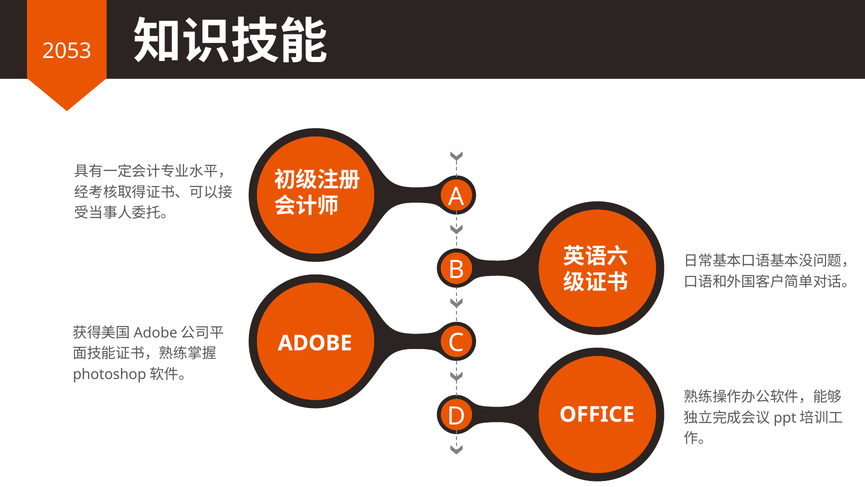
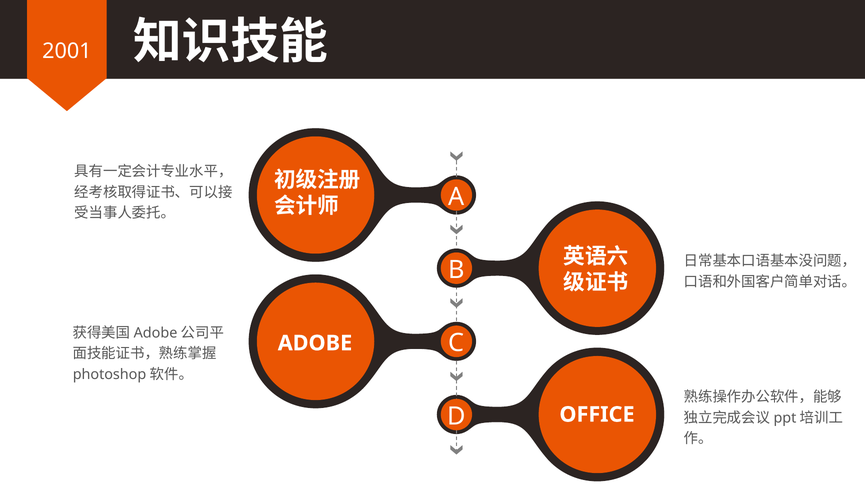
2053: 2053 -> 2001 (67, 51)
